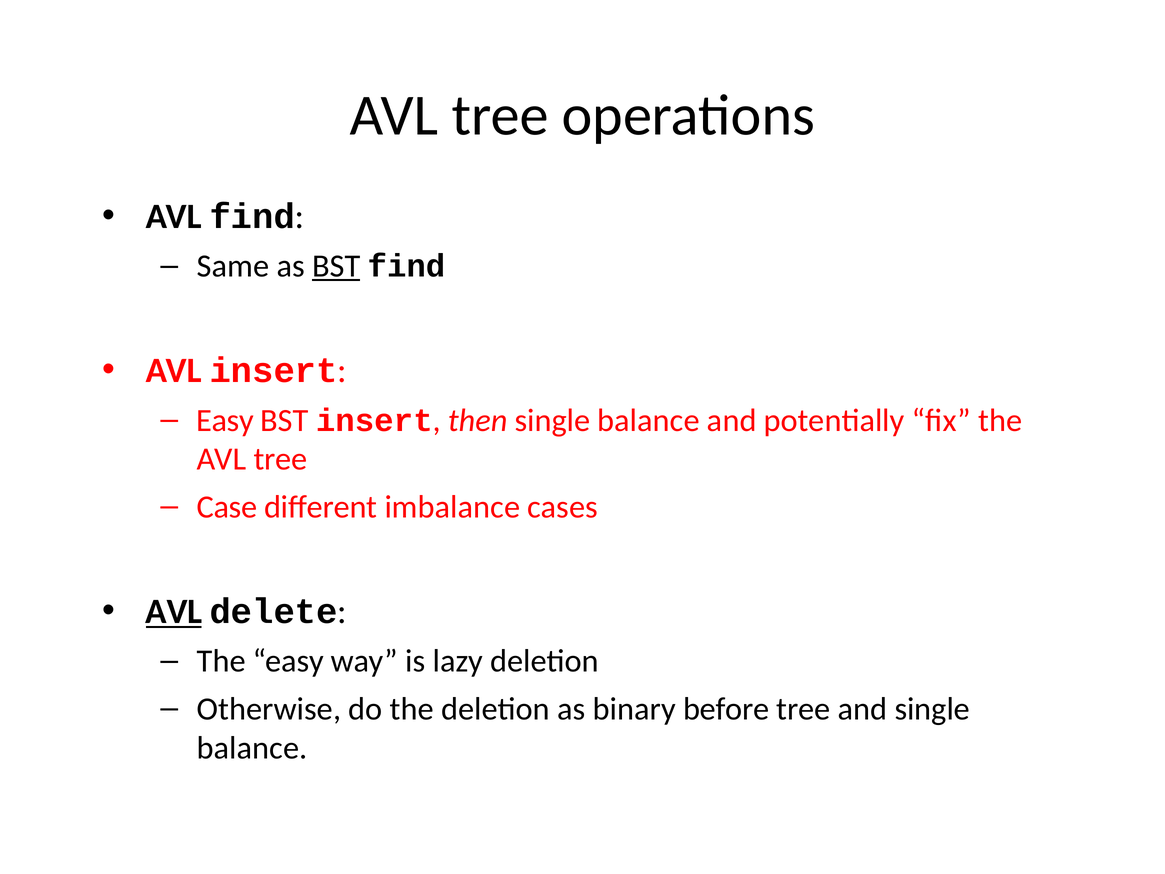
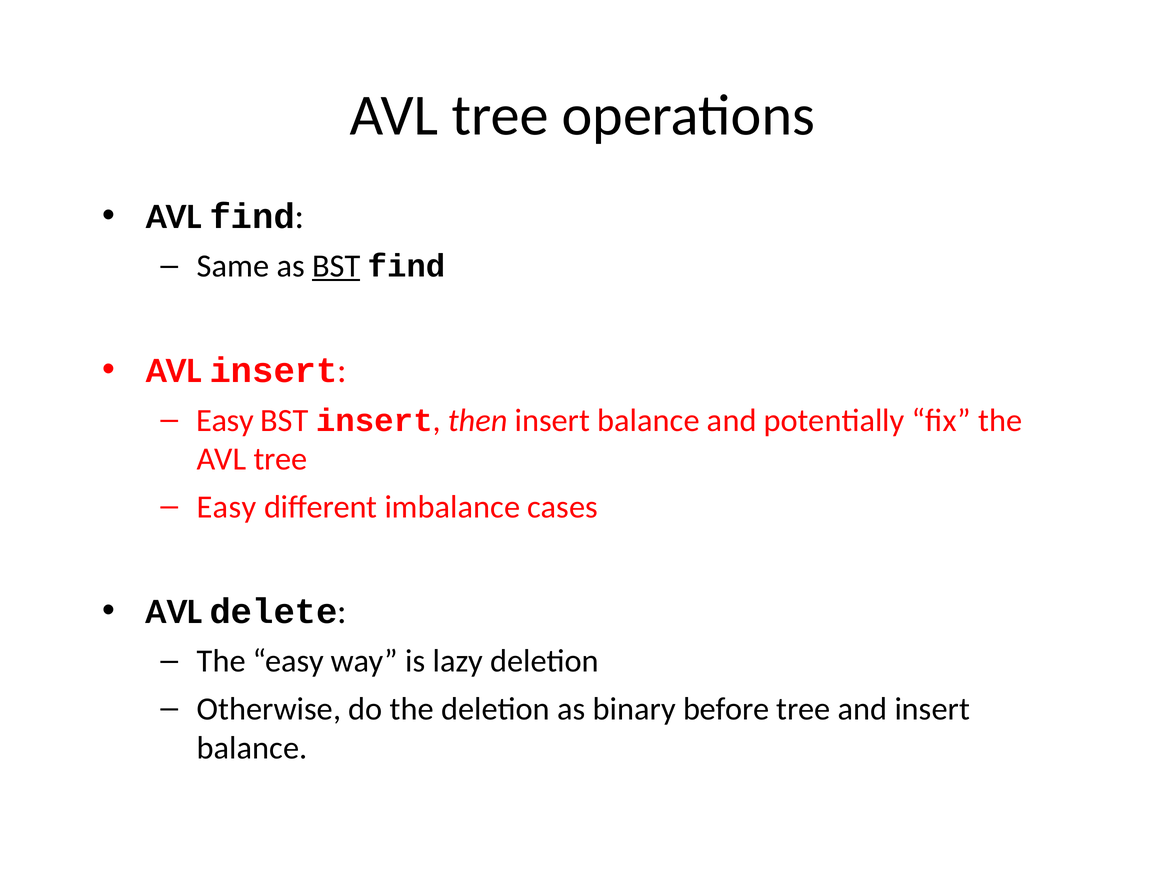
then single: single -> insert (552, 420)
Case: Case -> Easy (227, 507)
AVL underline: present -> none (174, 611)
and single: single -> insert (932, 709)
